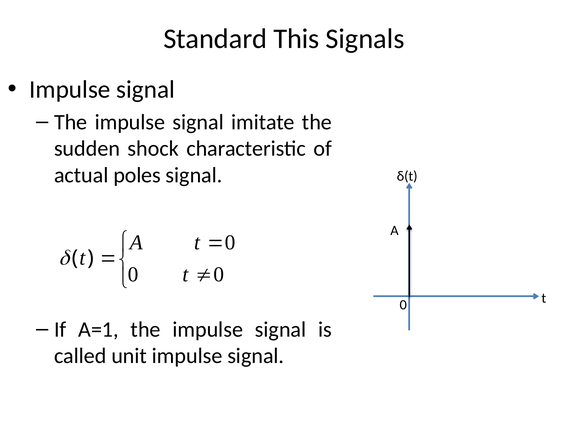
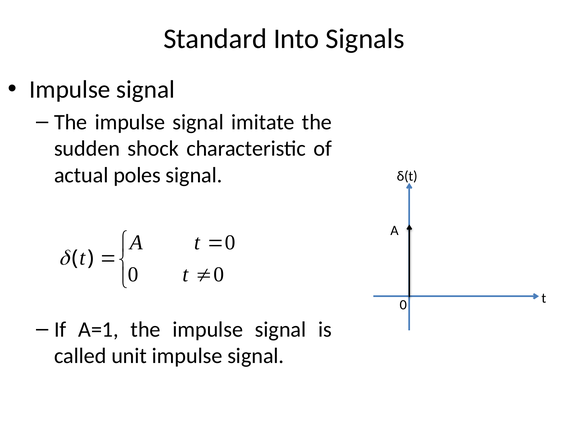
This: This -> Into (296, 39)
